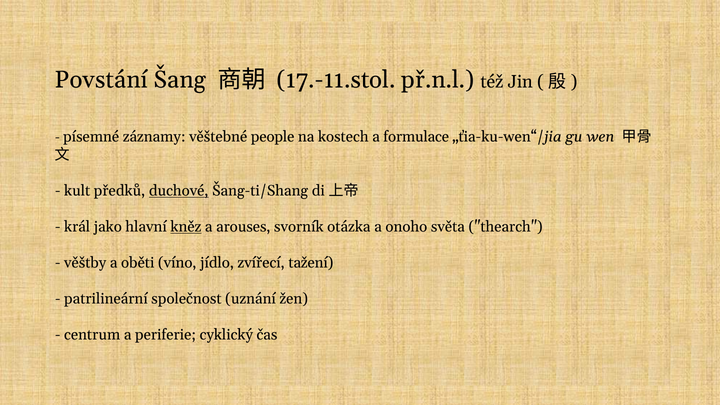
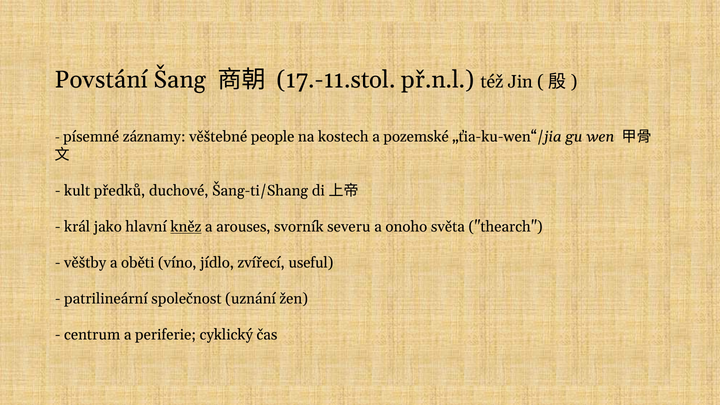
formulace: formulace -> pozemské (416, 137)
duchové underline: present -> none (179, 191)
otázka: otázka -> severu (349, 227)
tažení: tažení -> useful (311, 263)
